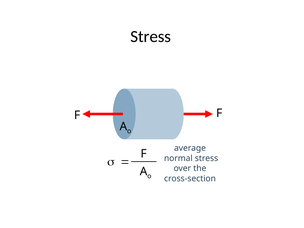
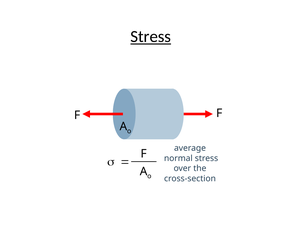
Stress underline: none -> present (151, 37)
